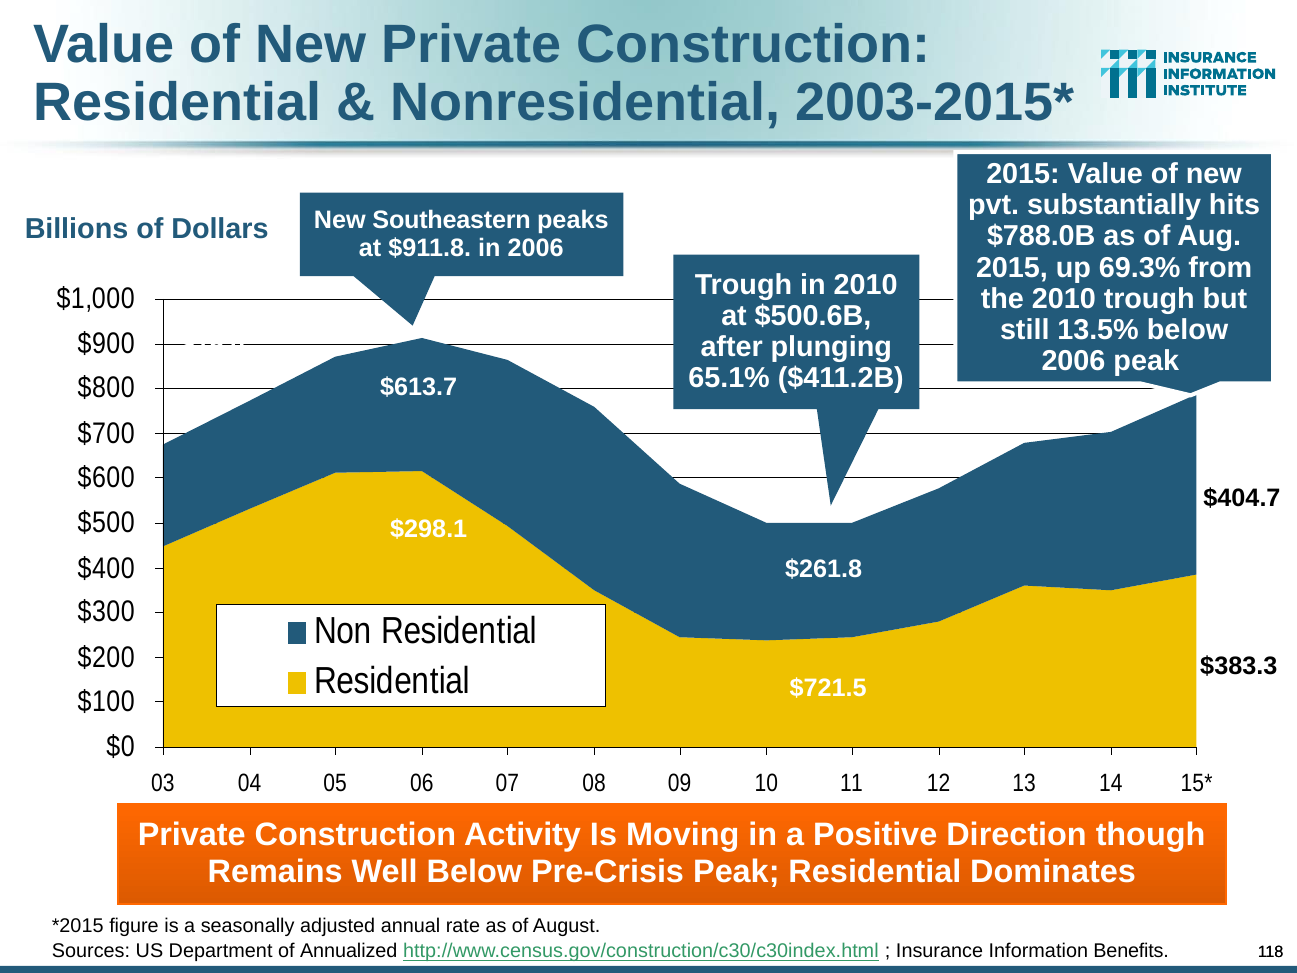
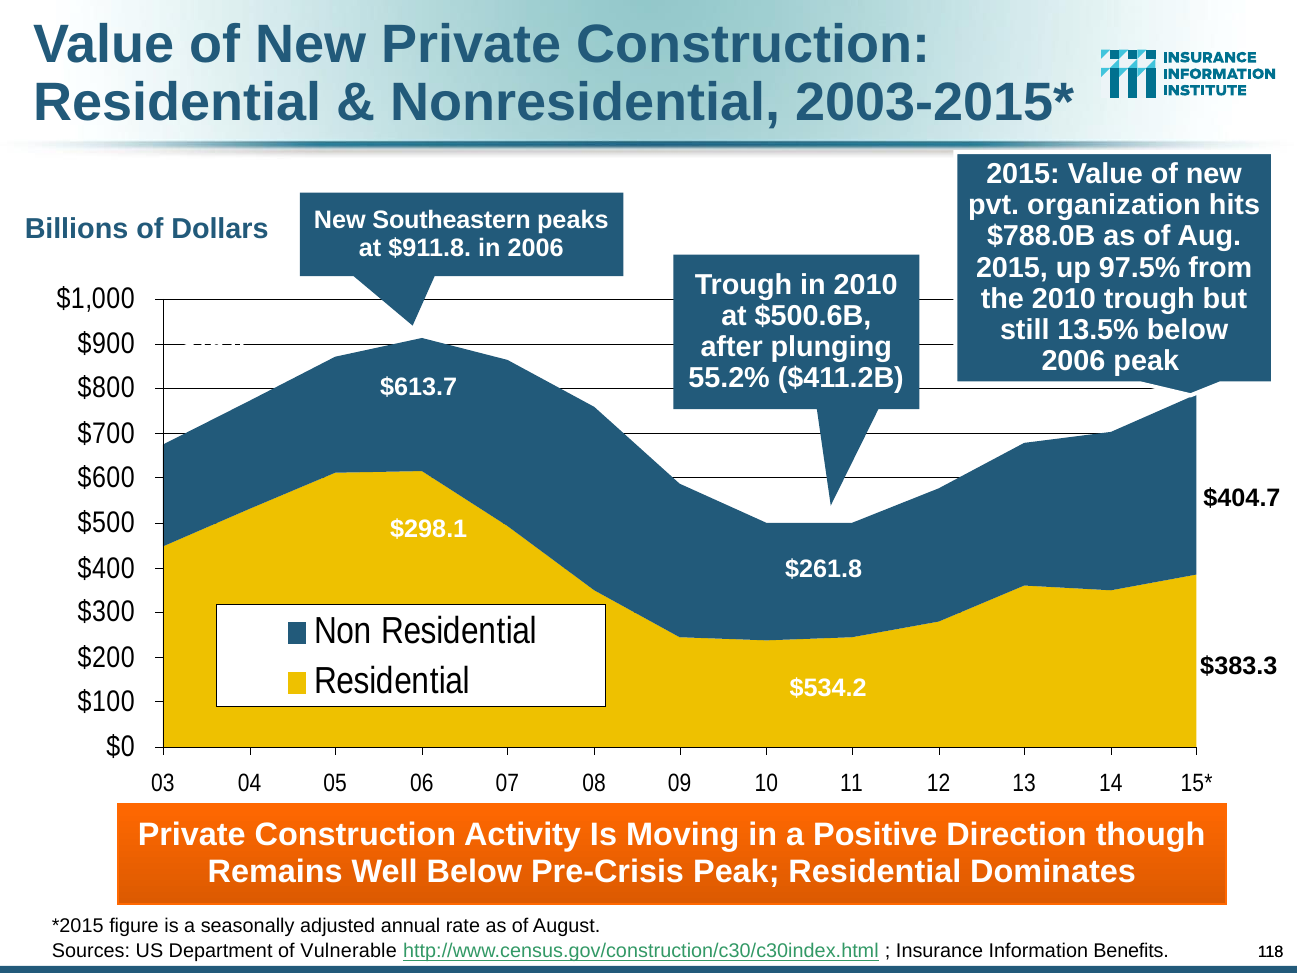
substantially: substantially -> organization (1114, 205)
69.3%: 69.3% -> 97.5% (1140, 268)
65.1%: 65.1% -> 55.2% (729, 378)
$721.5: $721.5 -> $534.2 (828, 688)
Annualized: Annualized -> Vulnerable (349, 951)
